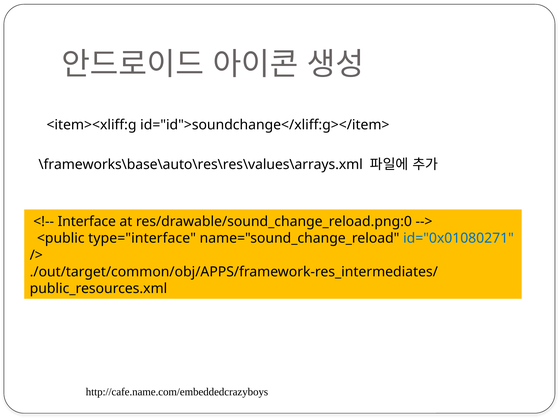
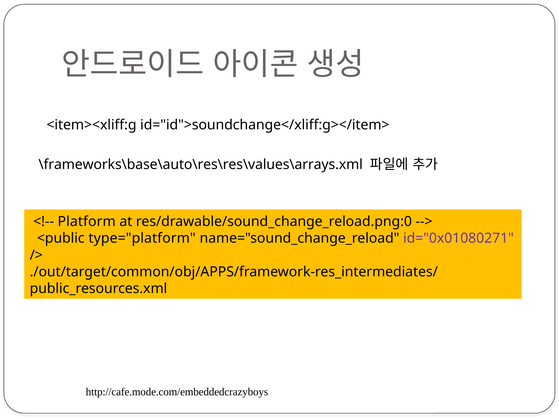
Interface: Interface -> Platform (87, 222)
type="interface: type="interface -> type="platform (142, 238)
id="0x01080271 colour: blue -> purple (458, 238)
http://cafe.name.com/embeddedcrazyboys: http://cafe.name.com/embeddedcrazyboys -> http://cafe.mode.com/embeddedcrazyboys (177, 392)
